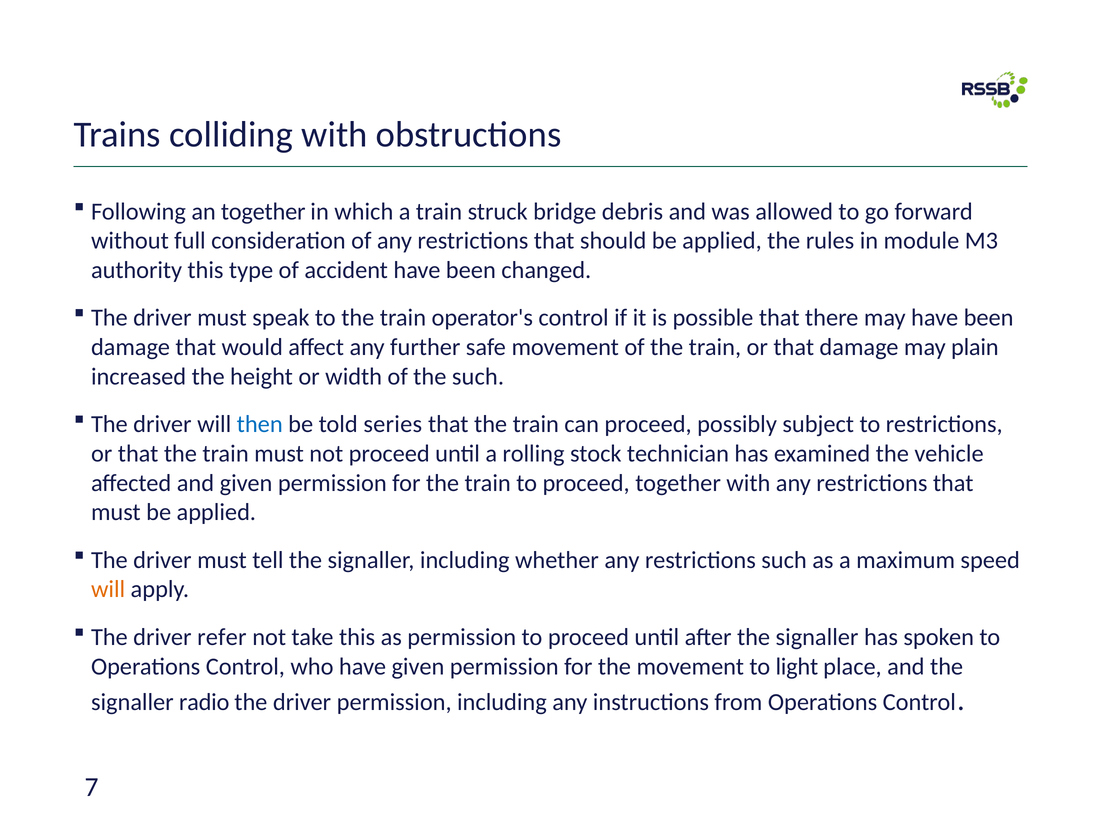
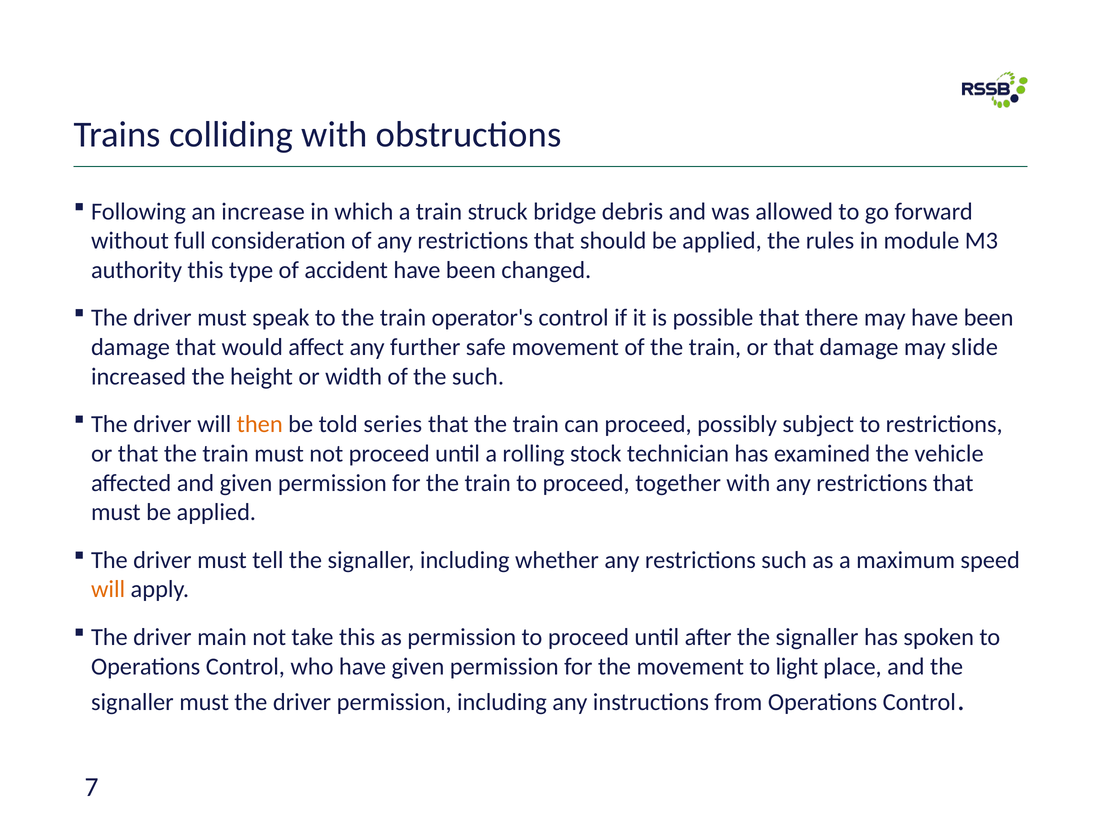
an together: together -> increase (263, 211)
plain: plain -> slide (975, 347)
then colour: blue -> orange (260, 424)
refer: refer -> main (222, 637)
signaller radio: radio -> must (204, 702)
